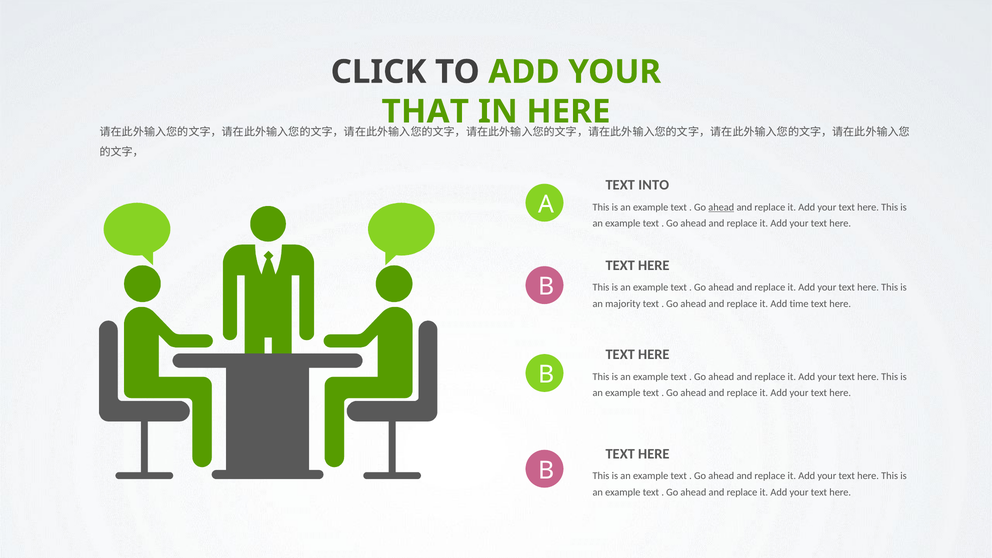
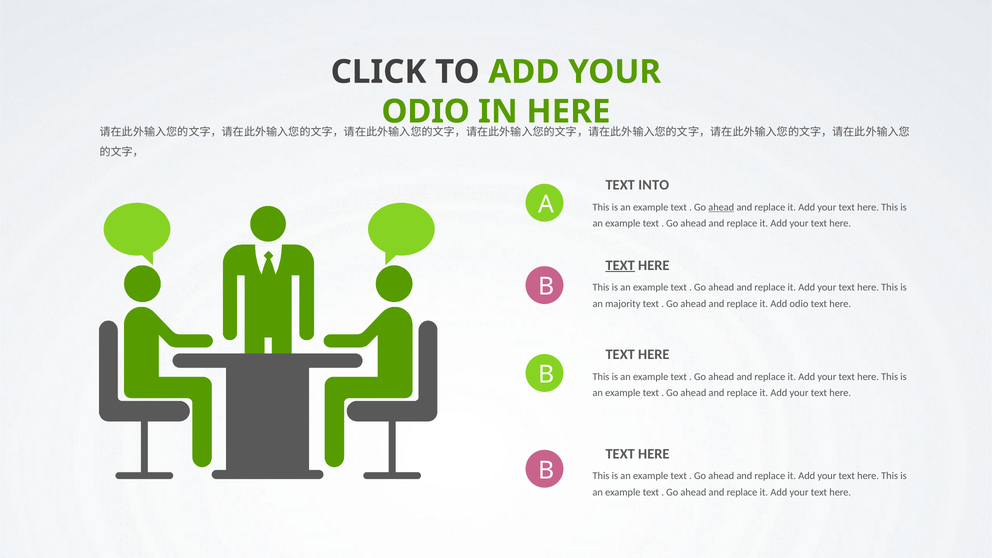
THAT: THAT -> ODIO (426, 112)
TEXT underline: none -> present (620, 265)
Add time: time -> odio (799, 304)
